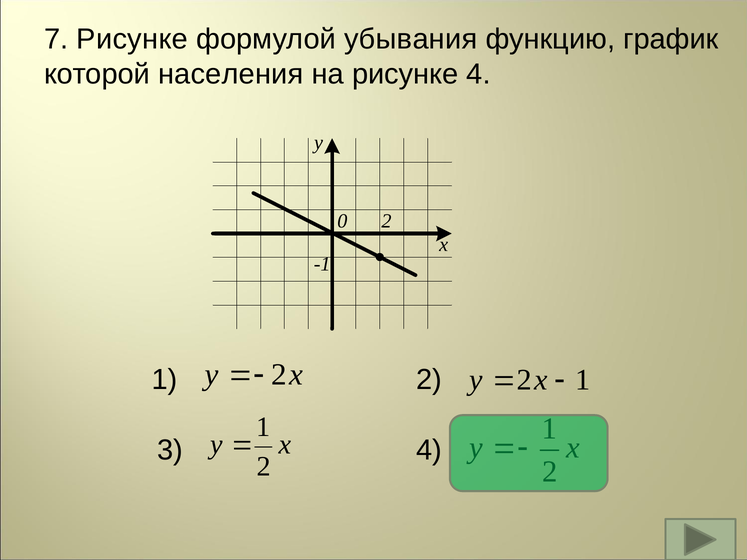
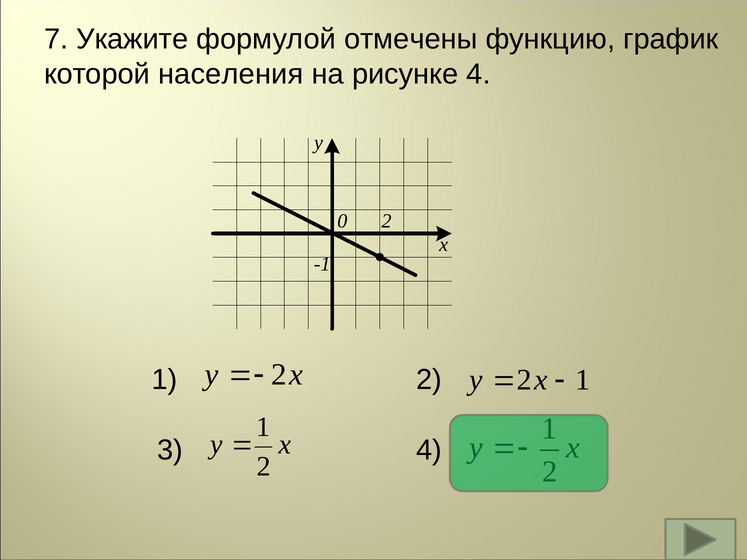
7 Рисунке: Рисунке -> Укажите (132, 39)
убывания: убывания -> отмечены (411, 39)
